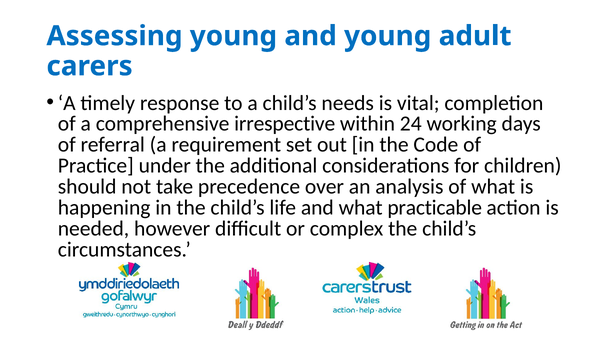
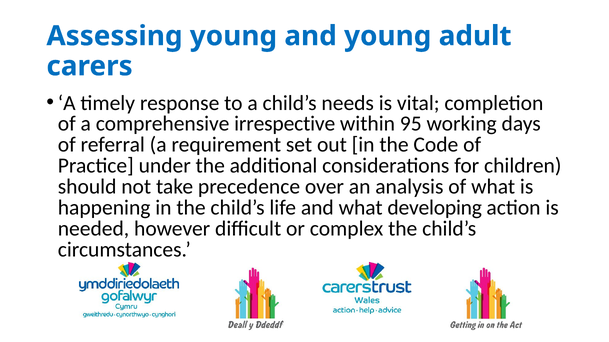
24: 24 -> 95 (411, 124)
practicable: practicable -> developing (435, 208)
